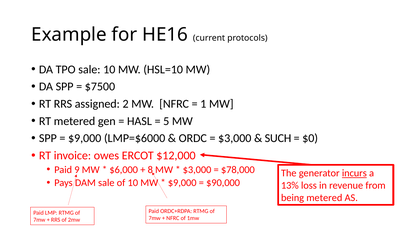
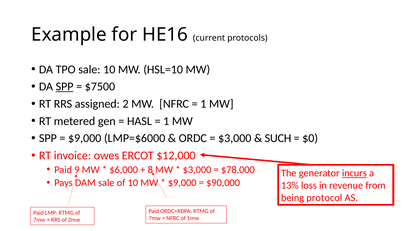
SPP underline: none -> present (65, 87)
5: 5 -> 1 (166, 121)
being metered: metered -> protocol (324, 198)
